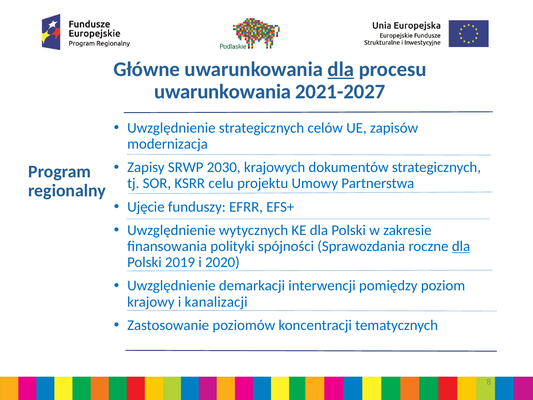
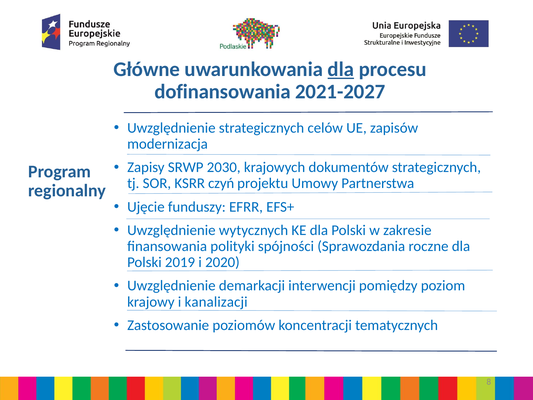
uwarunkowania: uwarunkowania -> dofinansowania (223, 92)
celu: celu -> czyń (221, 183)
dla underline: present -> none (461, 246)
